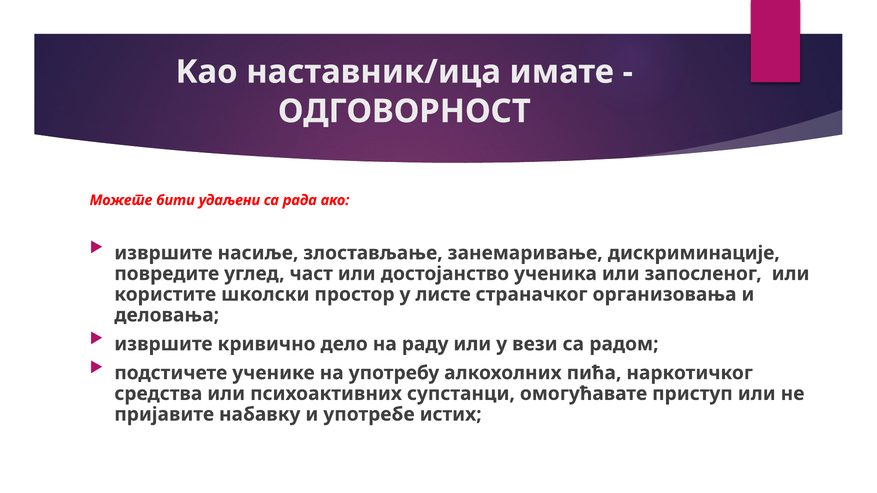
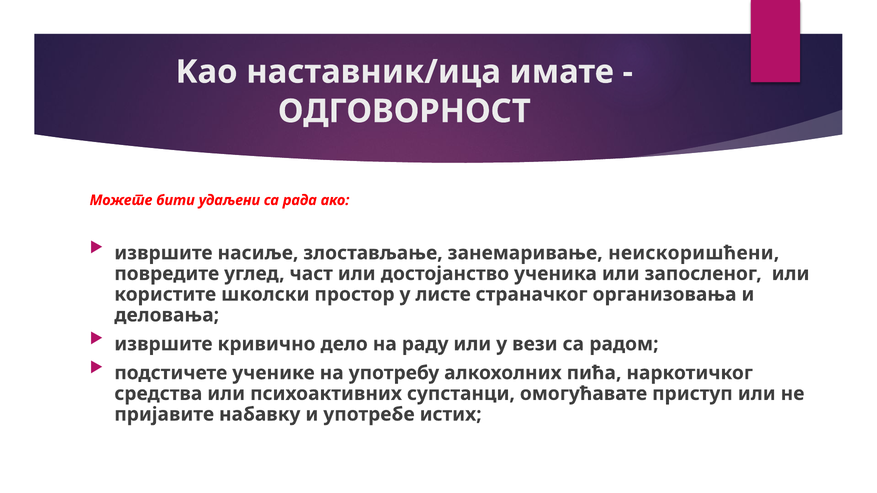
дискриминације: дискриминације -> неискоришћени (694, 253)
